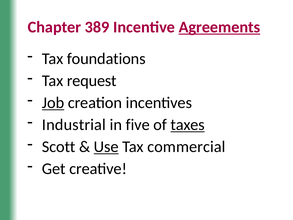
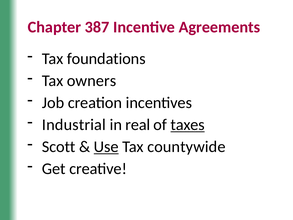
389: 389 -> 387 (97, 27)
Agreements underline: present -> none (219, 27)
request: request -> owners (92, 81)
Job underline: present -> none (53, 103)
five: five -> real (138, 125)
commercial: commercial -> countywide (186, 147)
